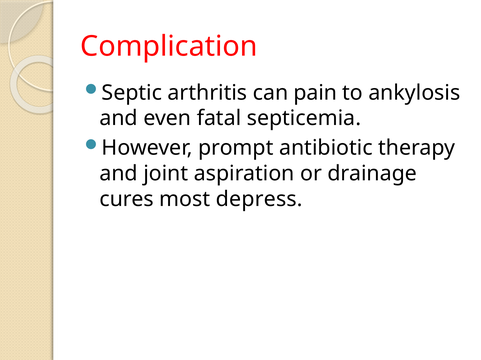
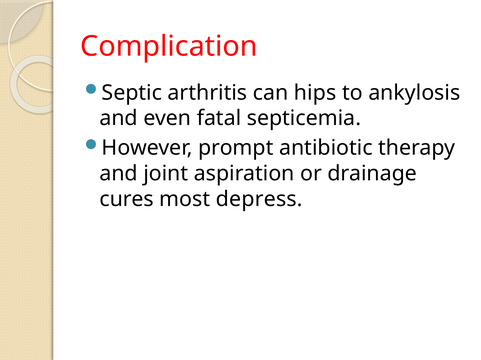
pain: pain -> hips (315, 93)
